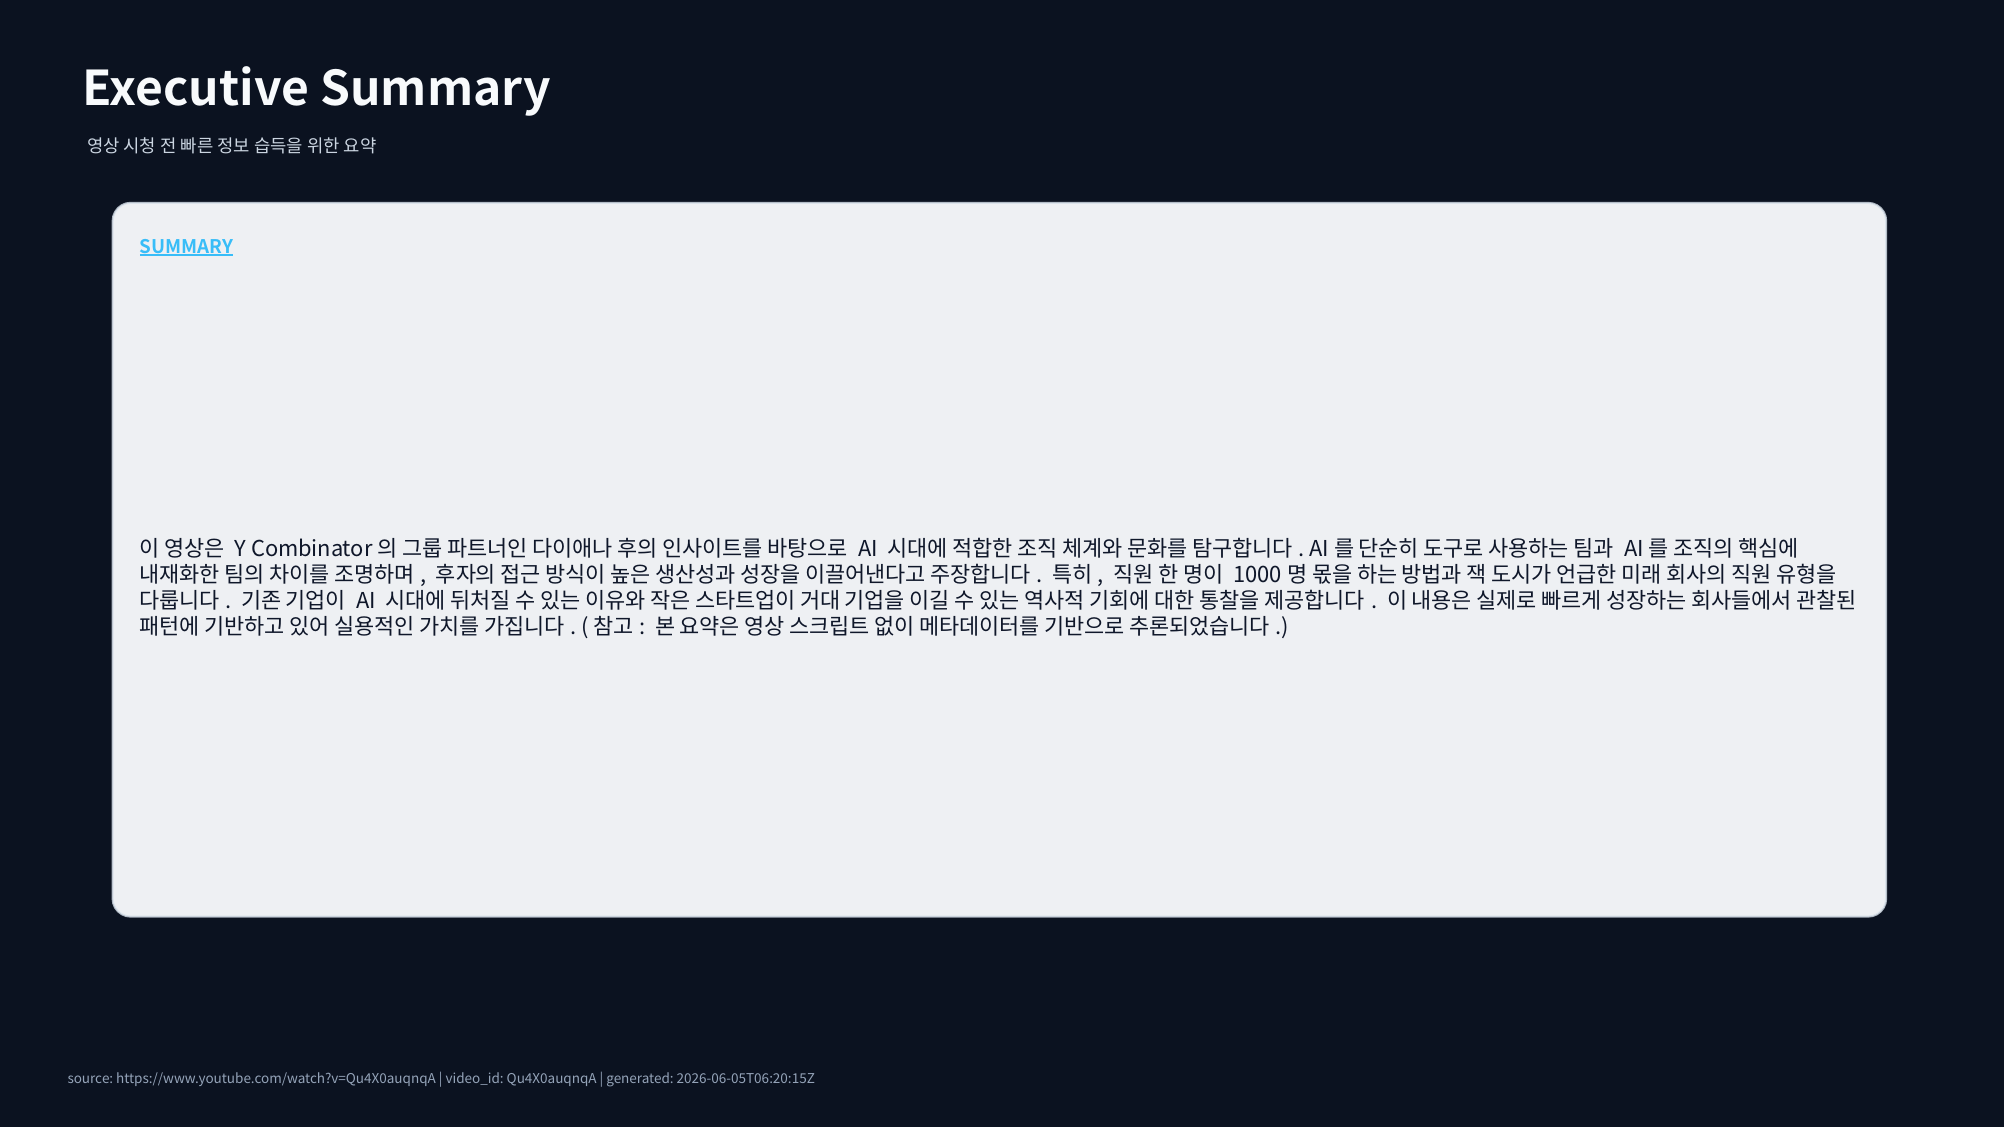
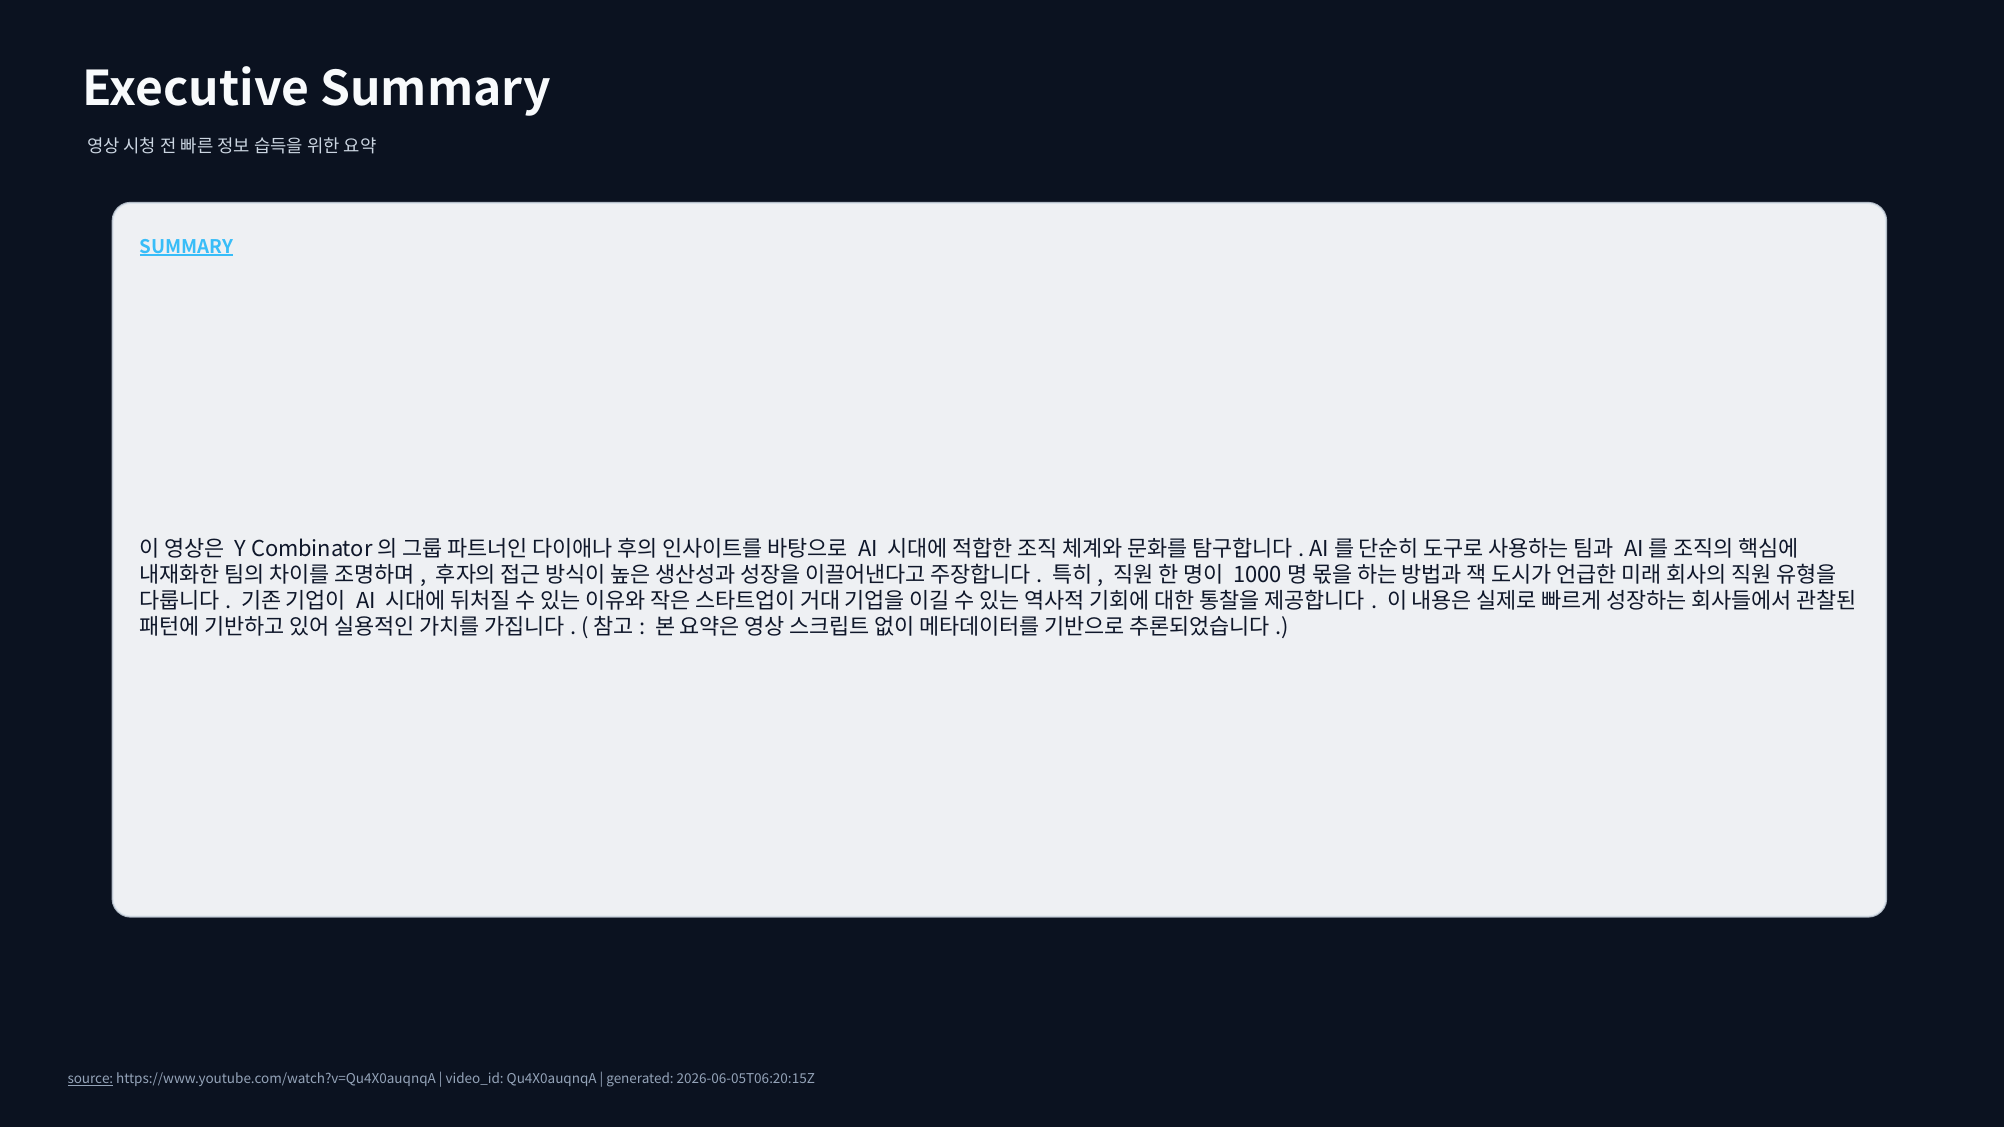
source underline: none -> present (90, 1079)
